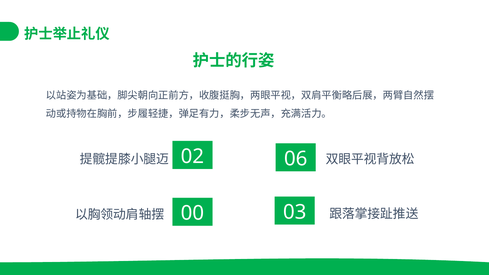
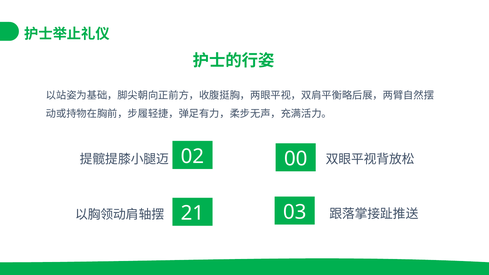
06: 06 -> 00 (296, 159)
00: 00 -> 21 (193, 213)
